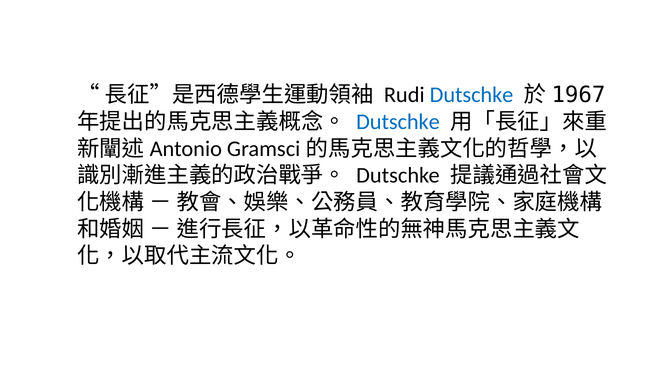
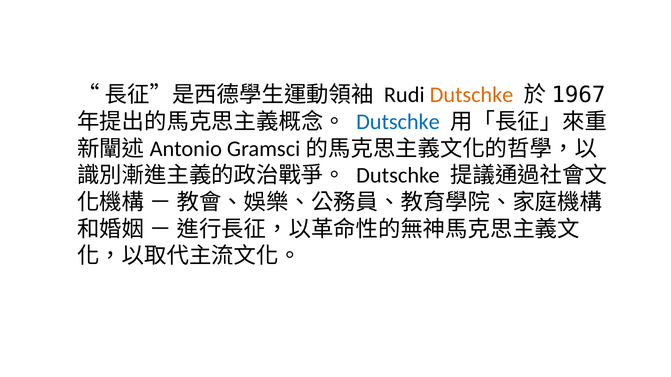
Dutschke colour: blue -> orange (472, 95)
